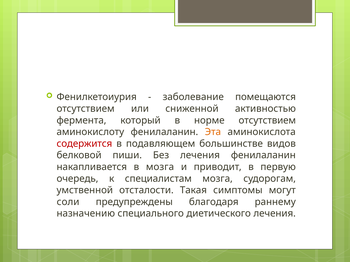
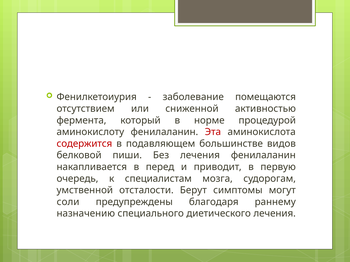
норме отсутствием: отсутствием -> процедурой (267, 121)
Эта colour: orange -> red (213, 132)
в мозга: мозга -> перед (160, 167)
Такая: Такая -> Берут (193, 191)
